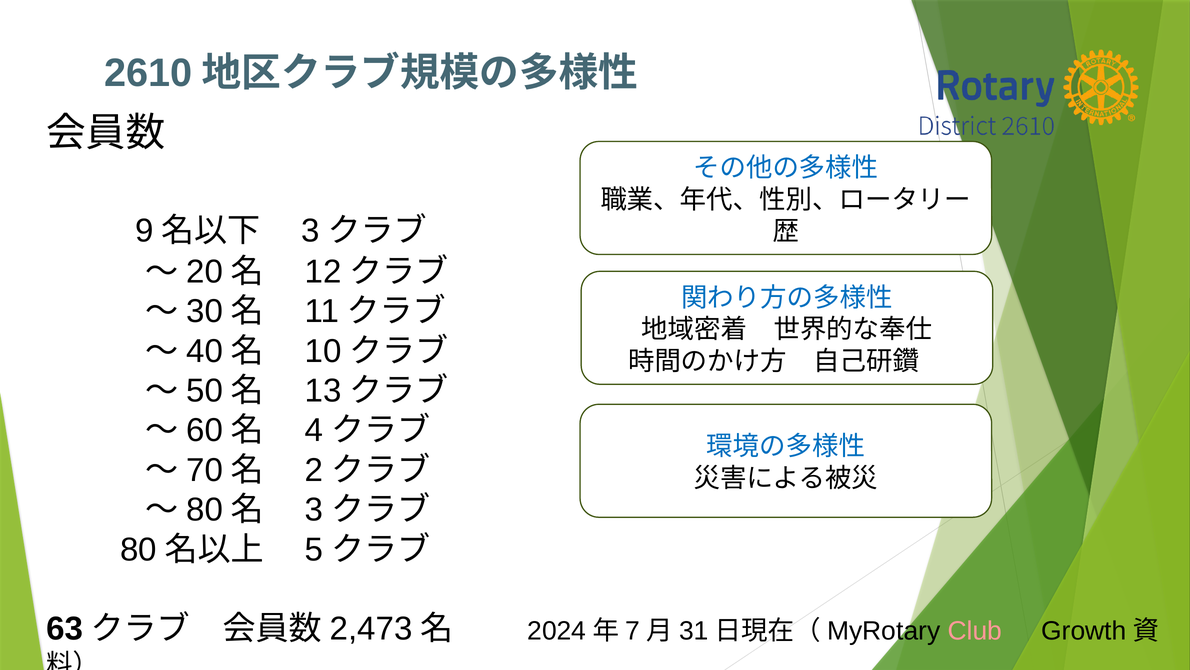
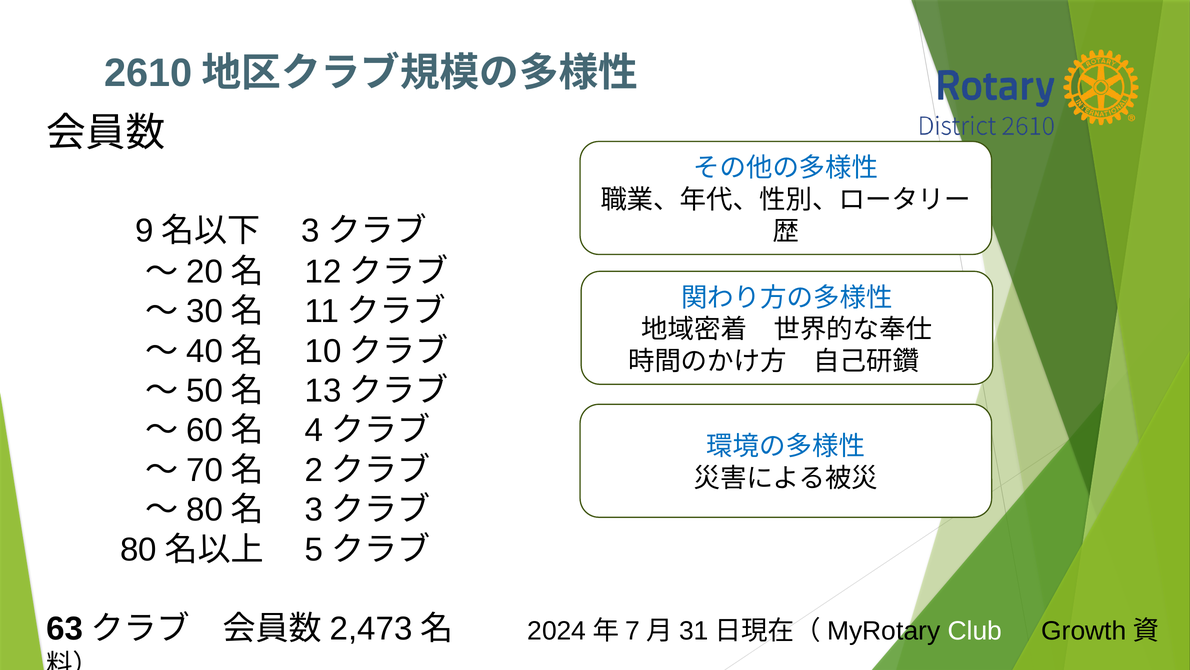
Club colour: pink -> white (975, 631)
